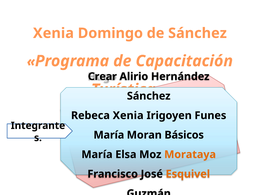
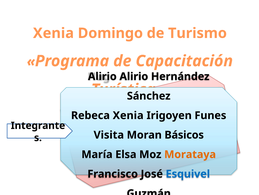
de Sánchez: Sánchez -> Turismo (197, 33)
Crear: Crear -> Alirio (102, 76)
María: María -> Visita (109, 134)
Esquivel colour: orange -> blue (188, 173)
